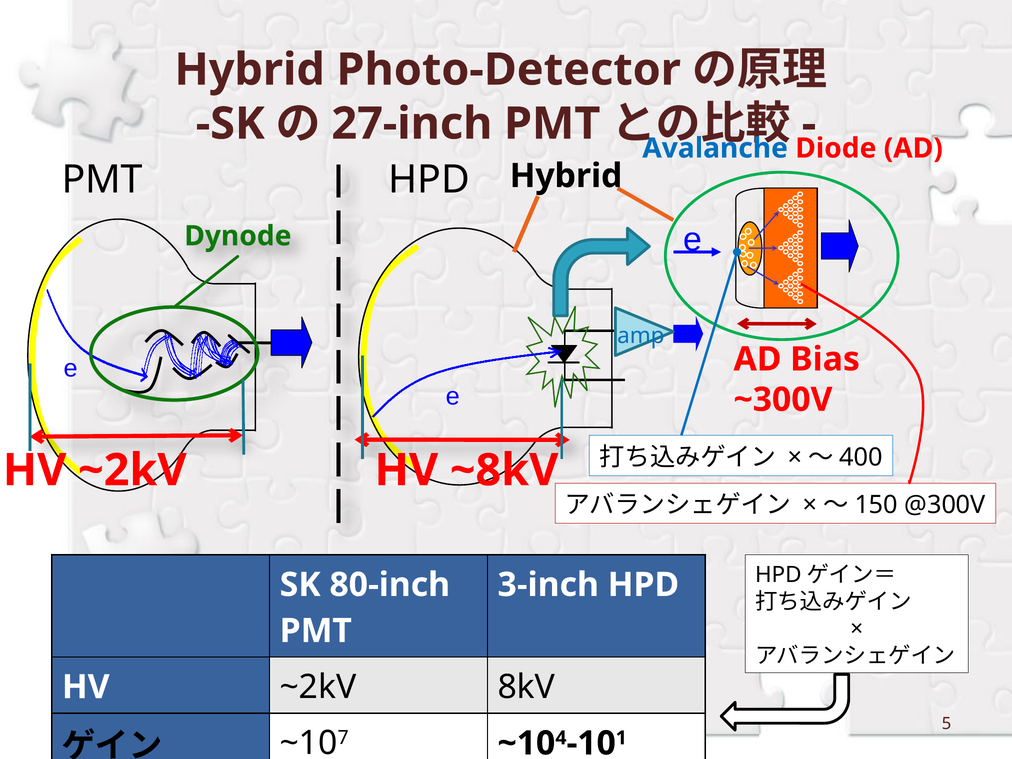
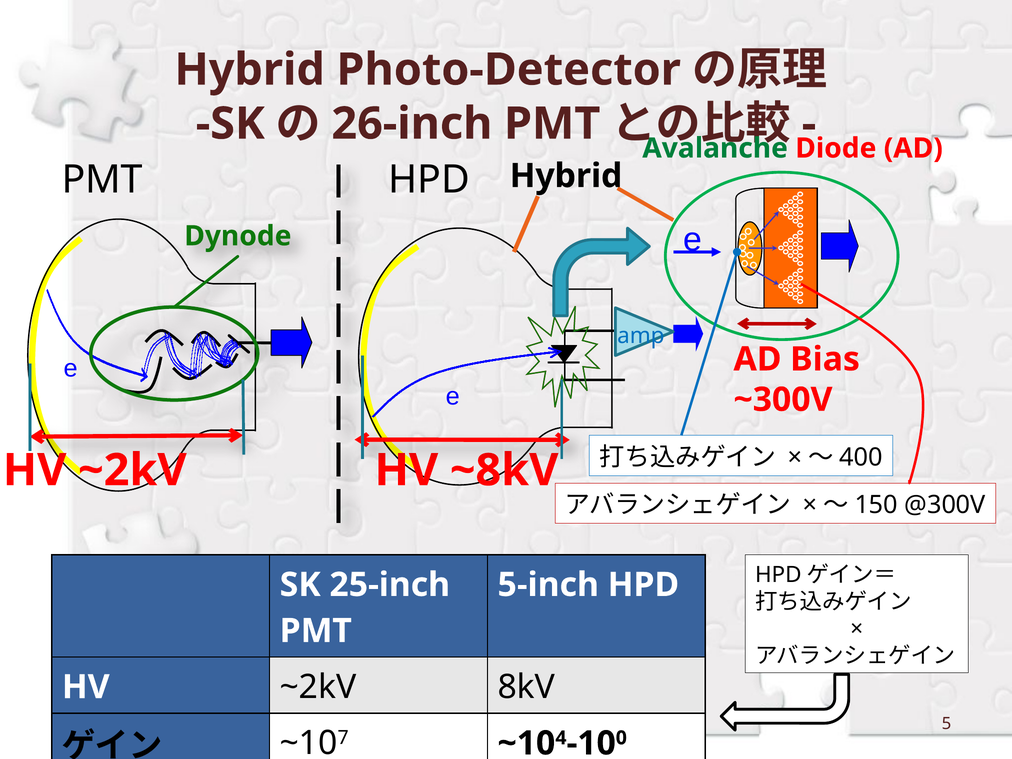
27-inch: 27-inch -> 26-inch (412, 124)
Avalanche colour: blue -> green (715, 148)
80-inch: 80-inch -> 25-inch (390, 585)
3-inch: 3-inch -> 5-inch (548, 585)
1: 1 -> 0 (621, 738)
